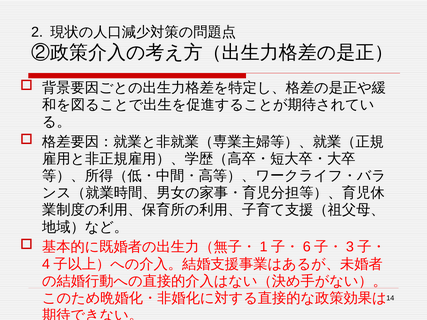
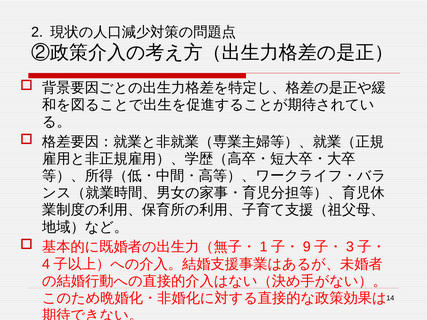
6: 6 -> 9 (307, 247)
